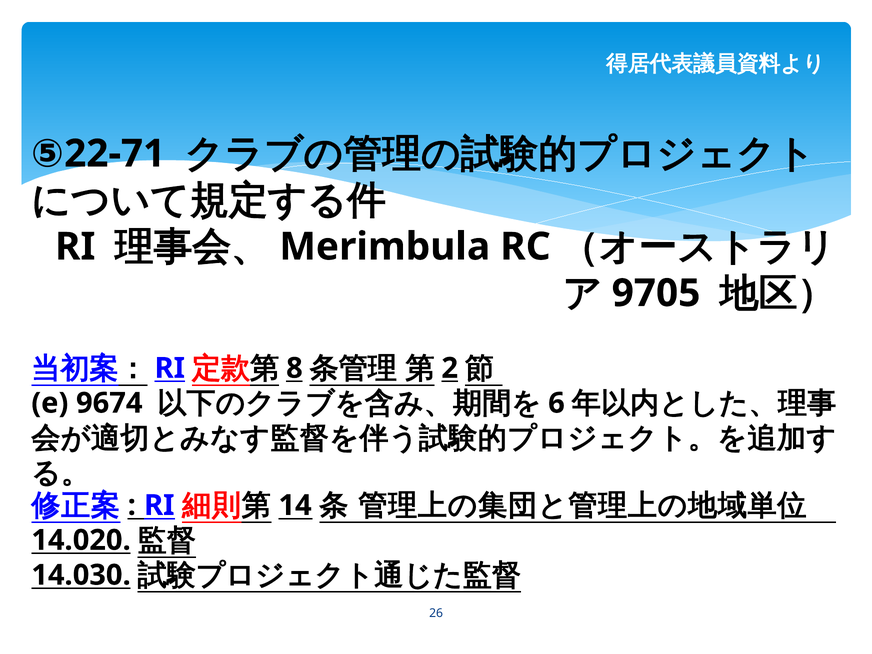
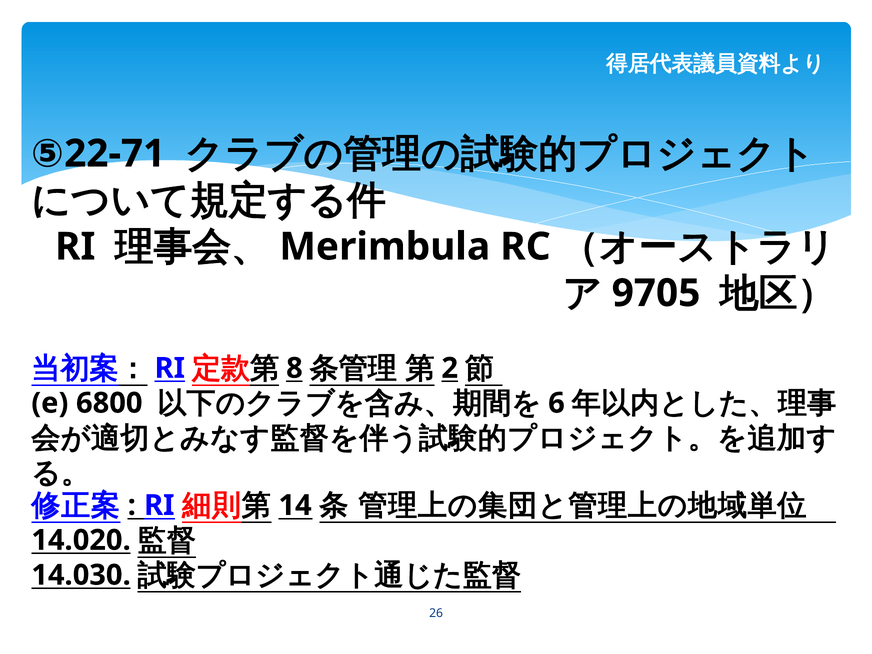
9674: 9674 -> 6800 (109, 403)
